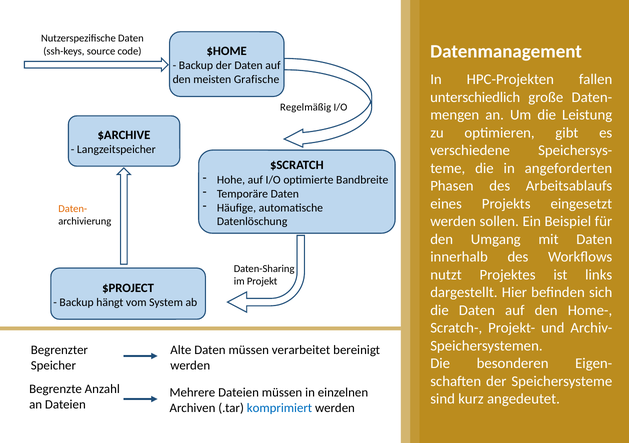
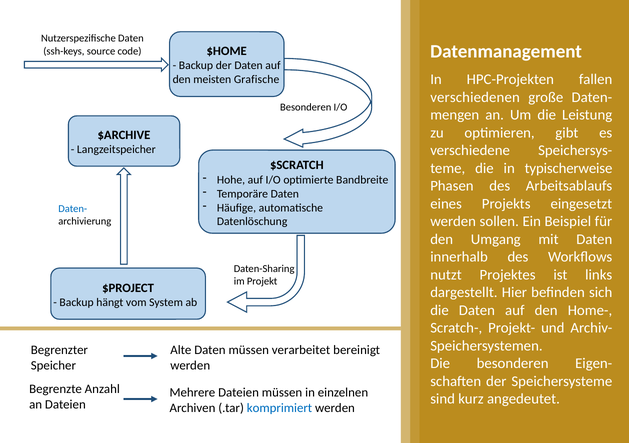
unterschiedlich: unterschiedlich -> verschiedenen (475, 97)
Regelmäßig: Regelmäßig -> Besonderen (306, 107)
angeforderten: angeforderten -> typischerweise (569, 168)
Daten- colour: orange -> blue (73, 209)
